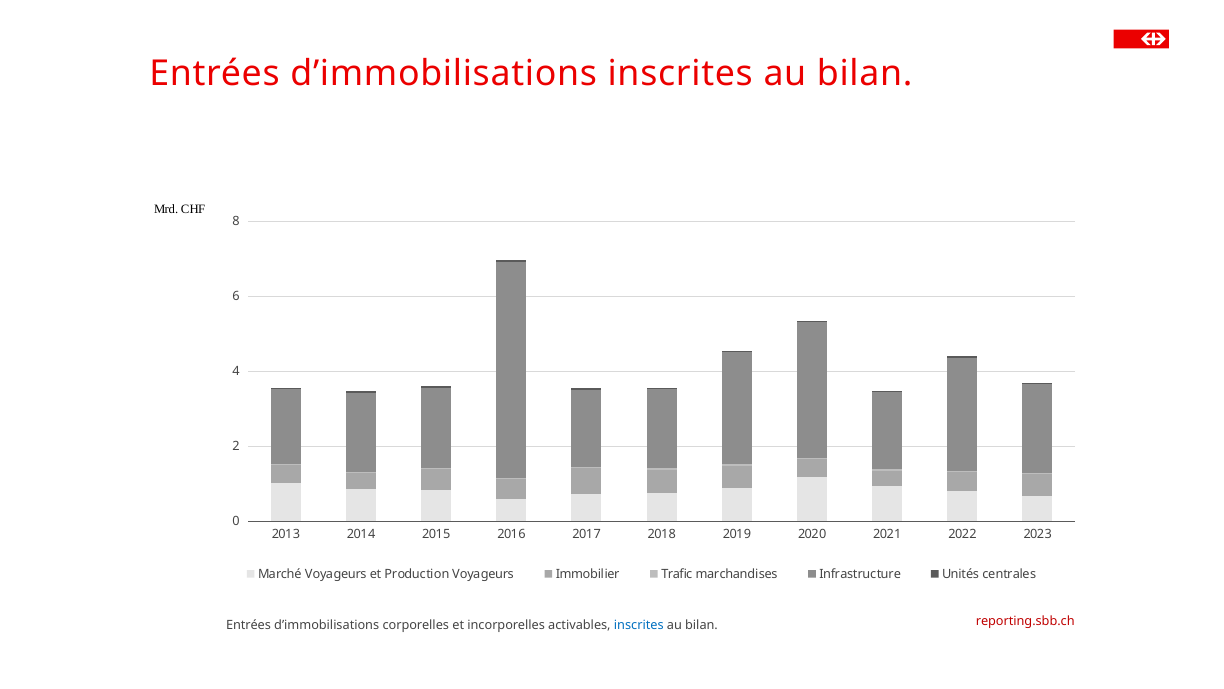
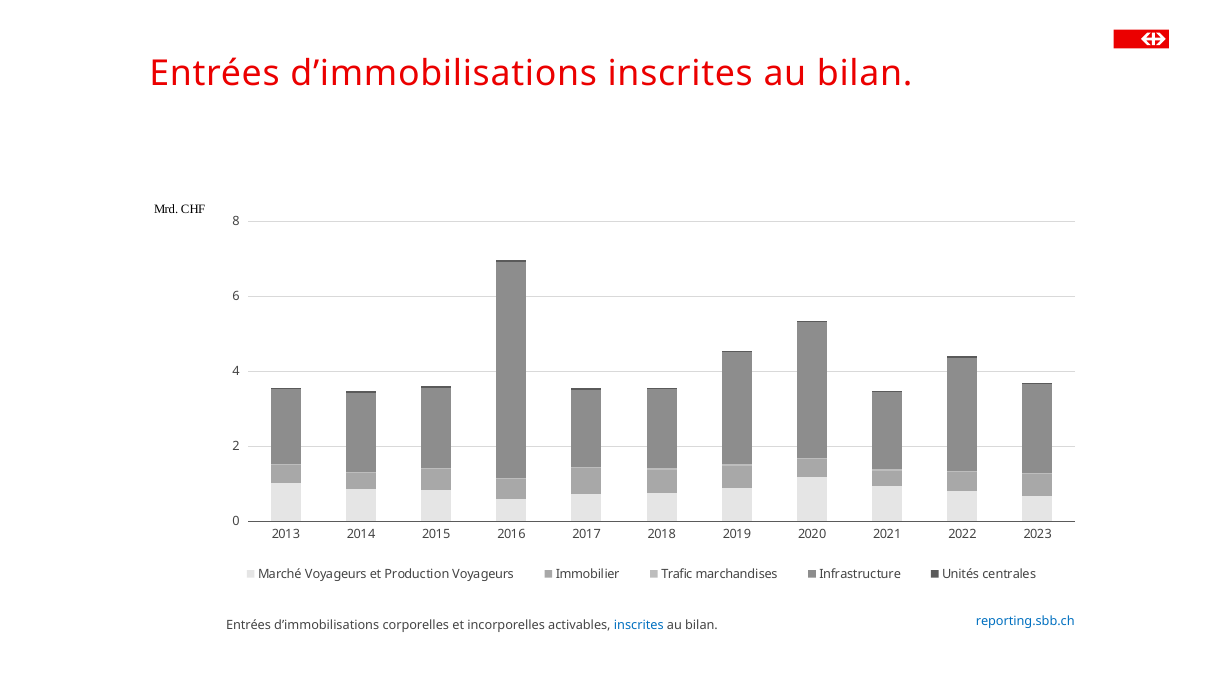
reporting.sbb.ch colour: red -> blue (1025, 621)
